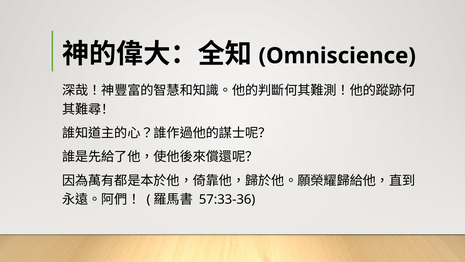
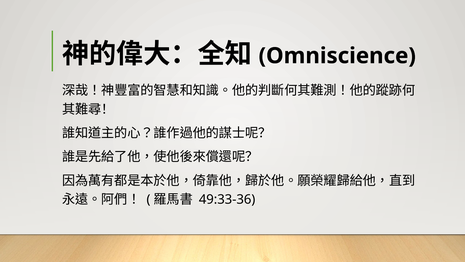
57:33-36: 57:33-36 -> 49:33-36 (227, 199)
